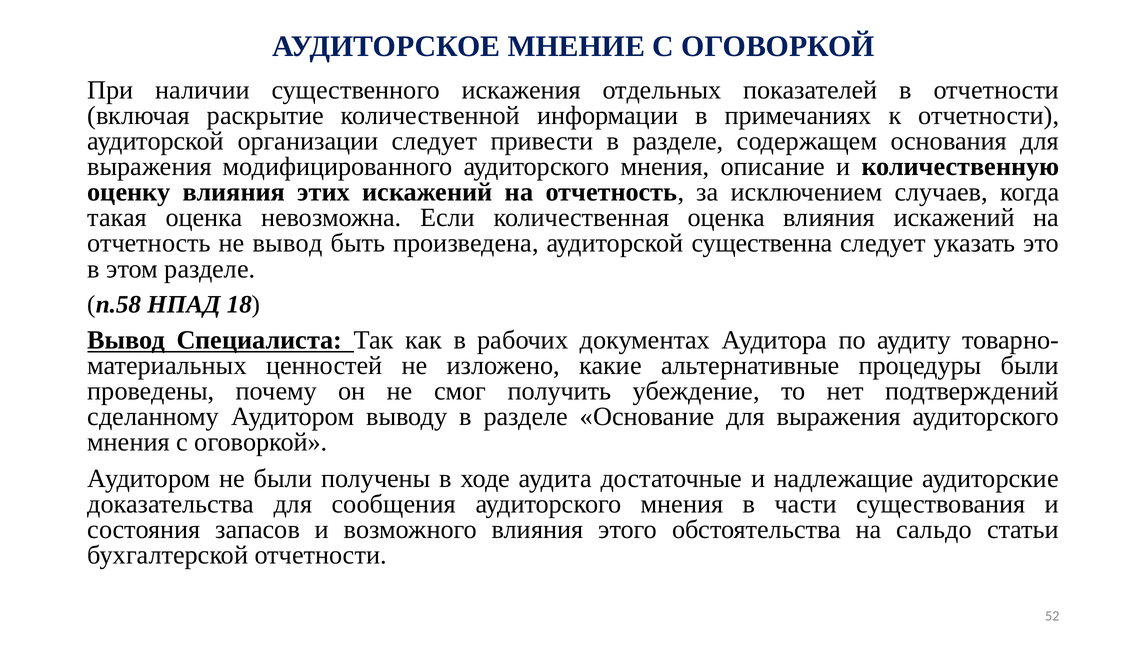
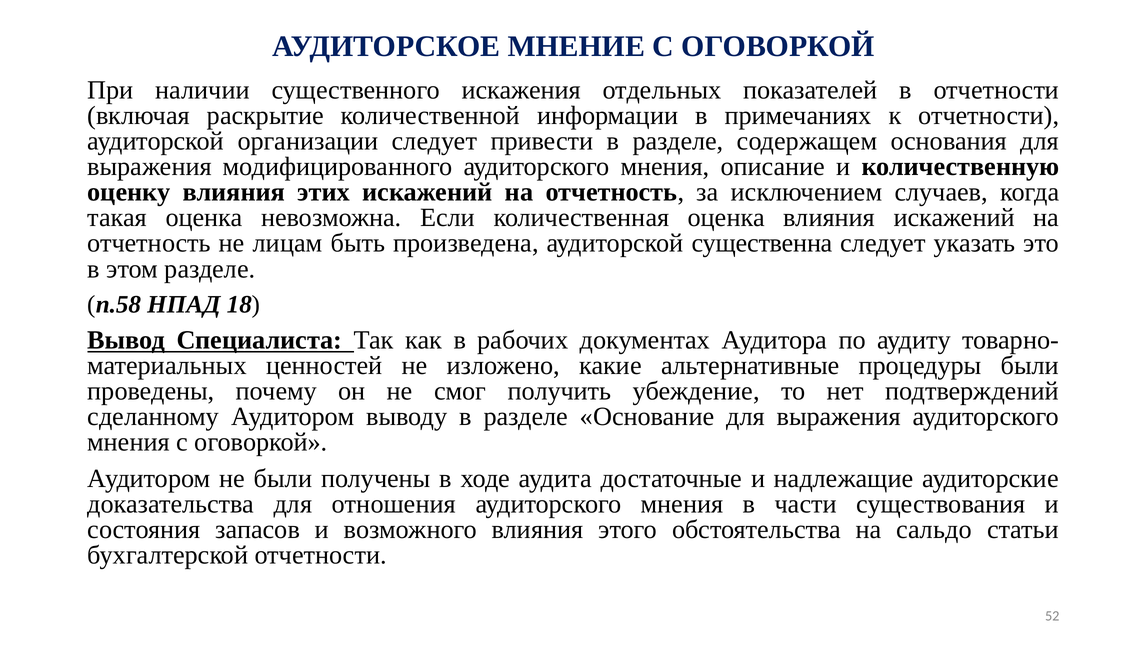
не вывод: вывод -> лицам (288, 243)
сообщения: сообщения -> отношения (394, 504)
